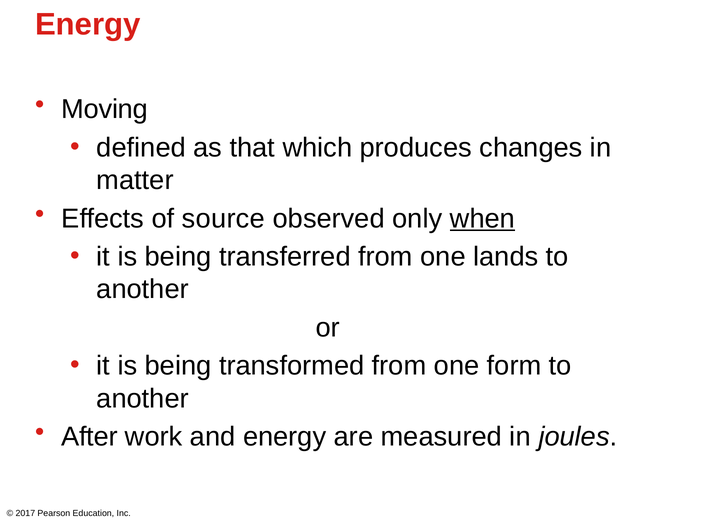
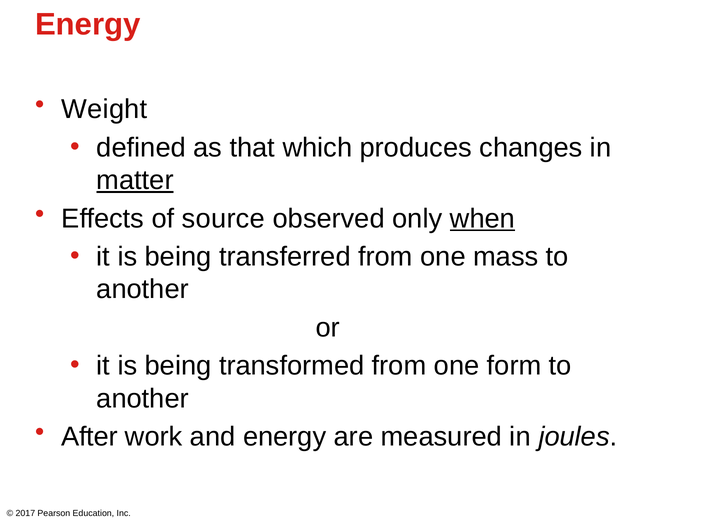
Moving: Moving -> Weight (104, 109)
matter underline: none -> present (135, 180)
lands: lands -> mass (506, 257)
